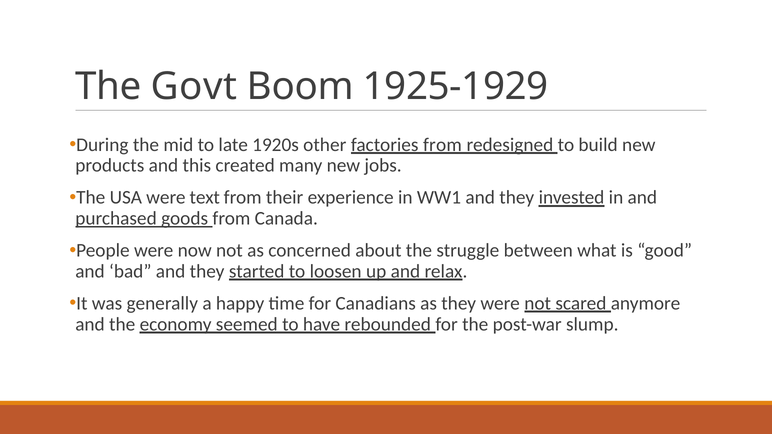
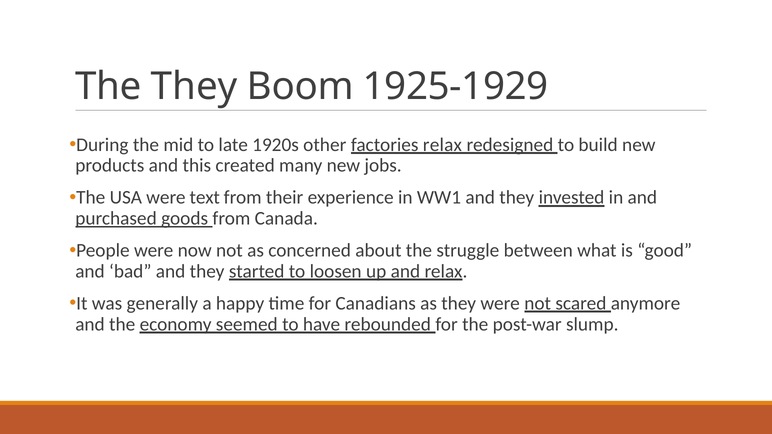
The Govt: Govt -> They (194, 86)
factories from: from -> relax (442, 145)
